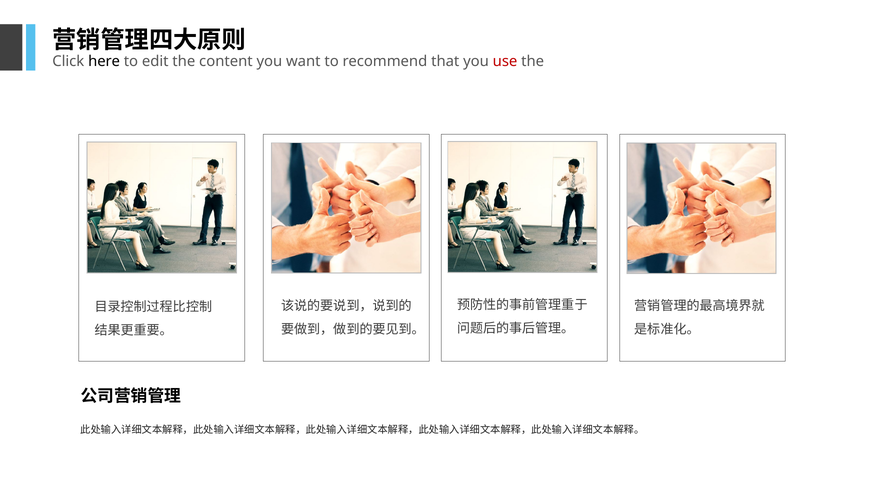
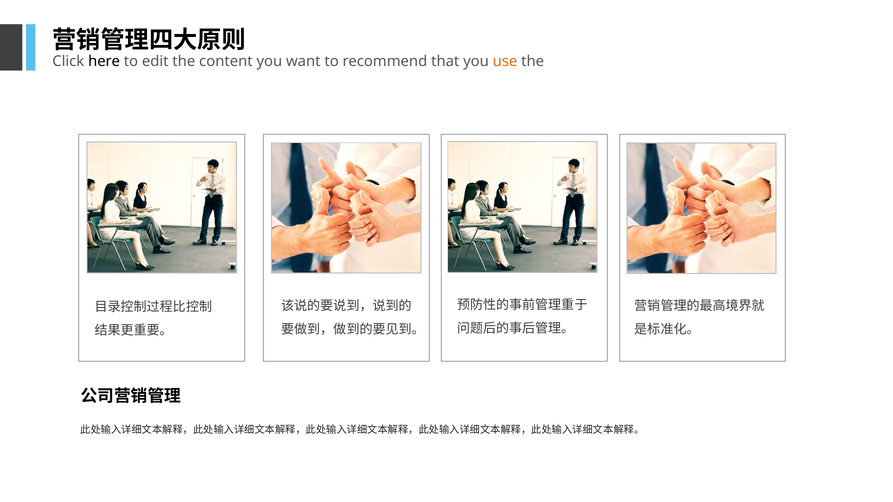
use colour: red -> orange (505, 62)
